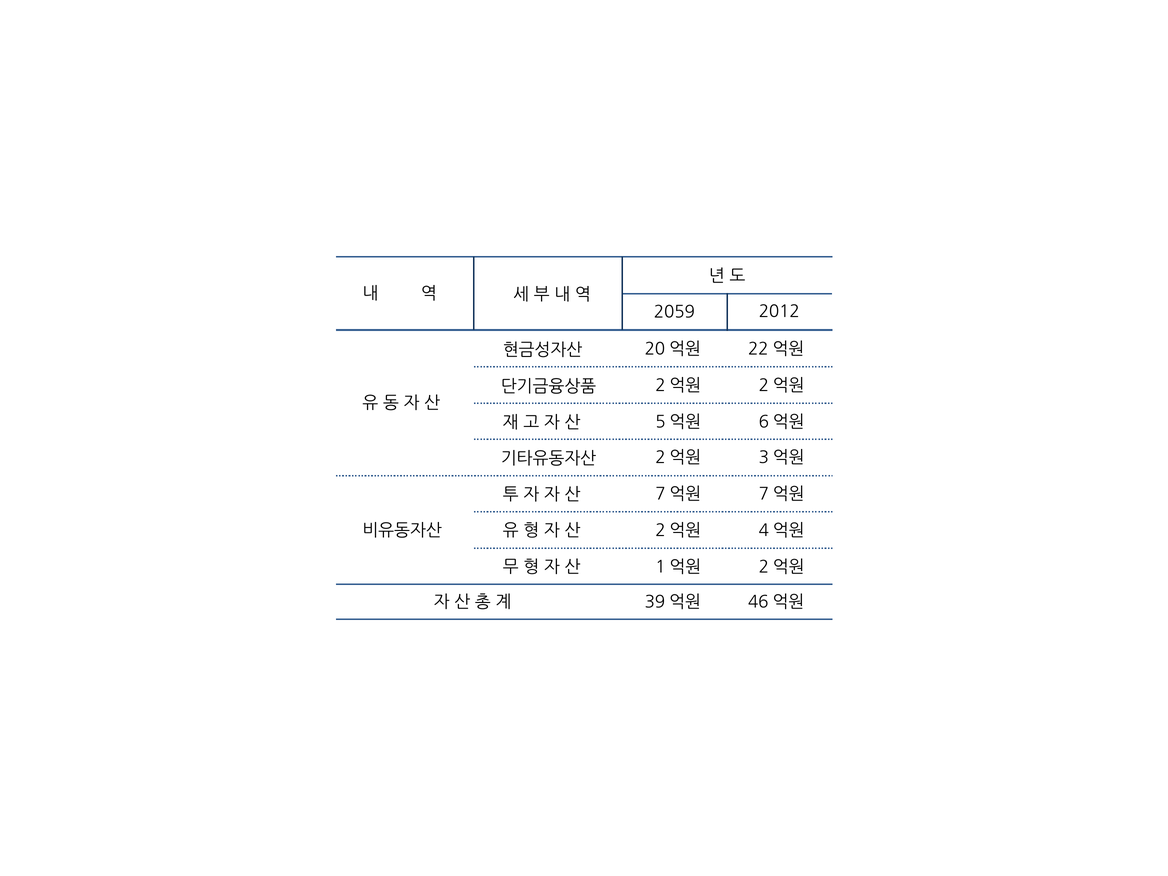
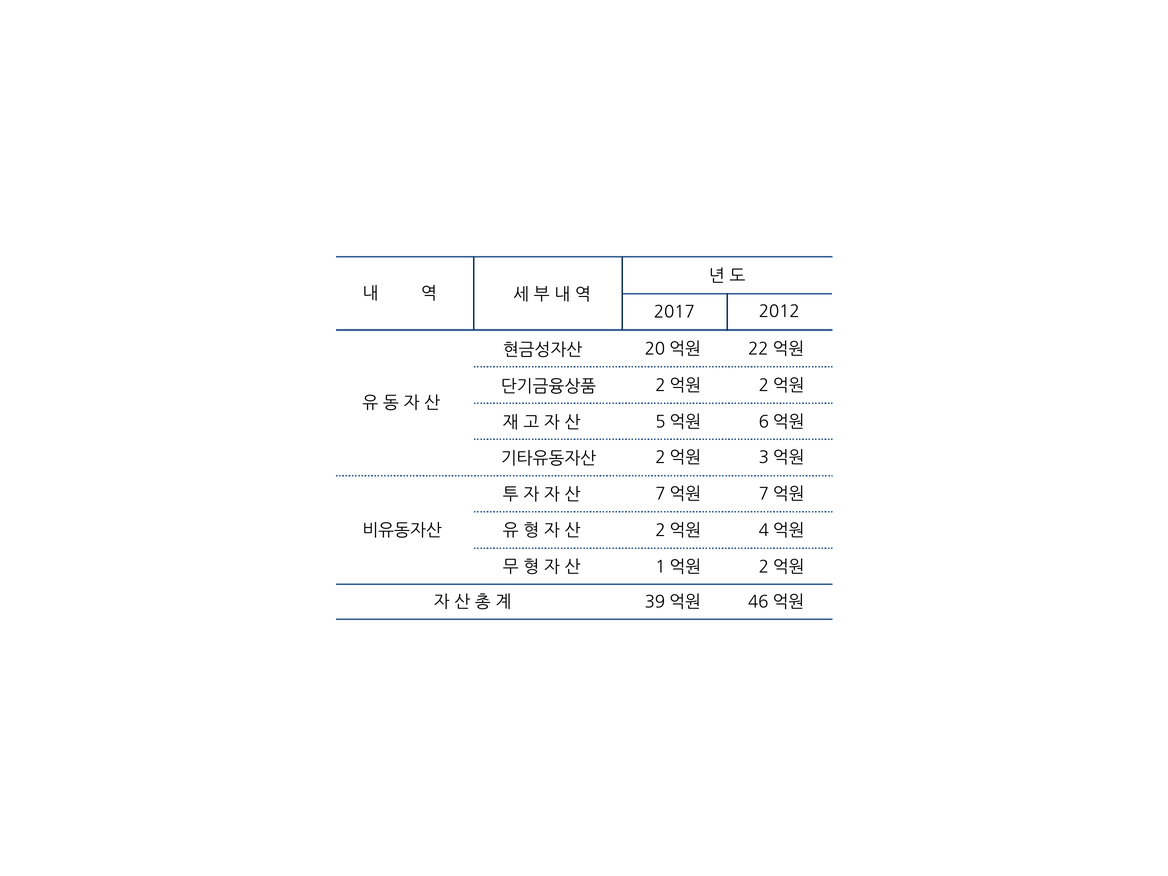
2059: 2059 -> 2017 (674, 312)
